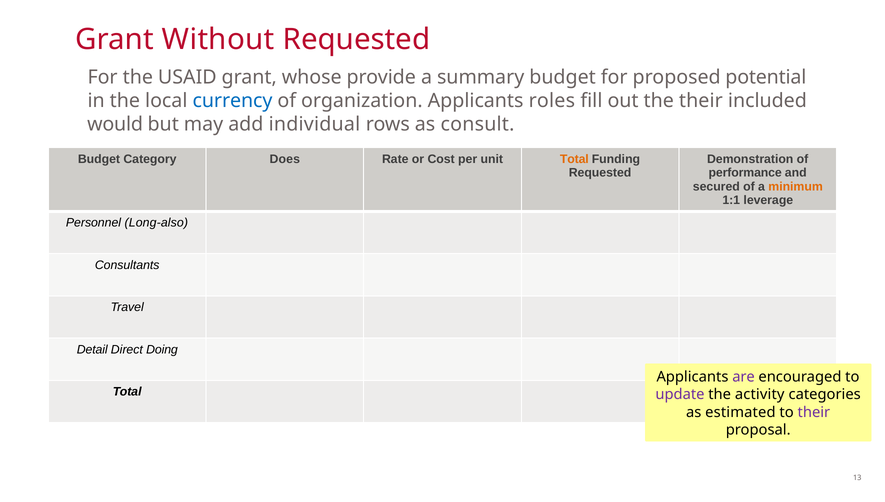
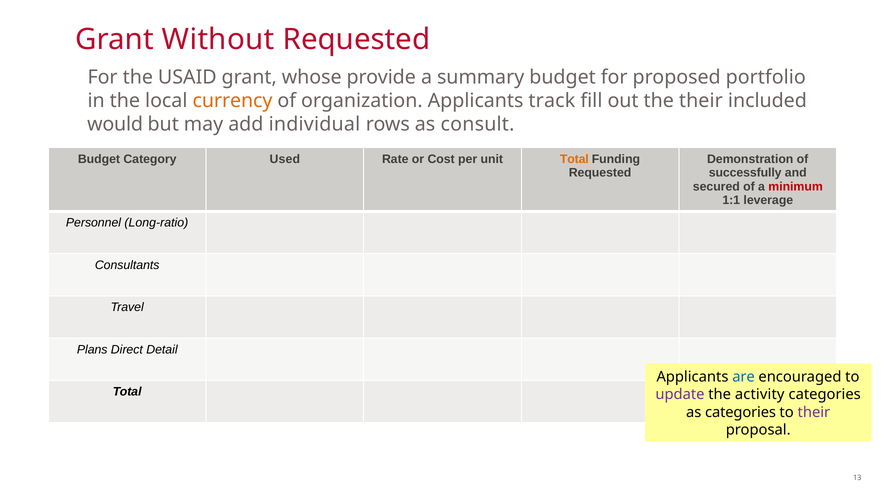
potential: potential -> portfolio (766, 77)
currency colour: blue -> orange (233, 101)
roles: roles -> track (552, 101)
Does: Does -> Used (285, 159)
performance: performance -> successfully (745, 173)
minimum colour: orange -> red (796, 186)
Long-also: Long-also -> Long-ratio (156, 223)
Detail: Detail -> Plans (92, 349)
Doing: Doing -> Detail (162, 349)
are colour: purple -> blue (743, 377)
as estimated: estimated -> categories (741, 412)
